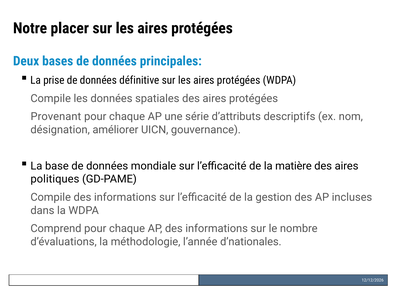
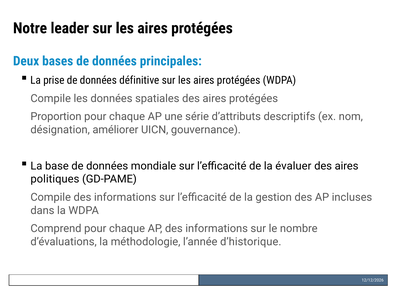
placer: placer -> leader (70, 28)
Provenant: Provenant -> Proportion (56, 117)
matière: matière -> évaluer (293, 166)
d’nationales: d’nationales -> d’historique (251, 242)
